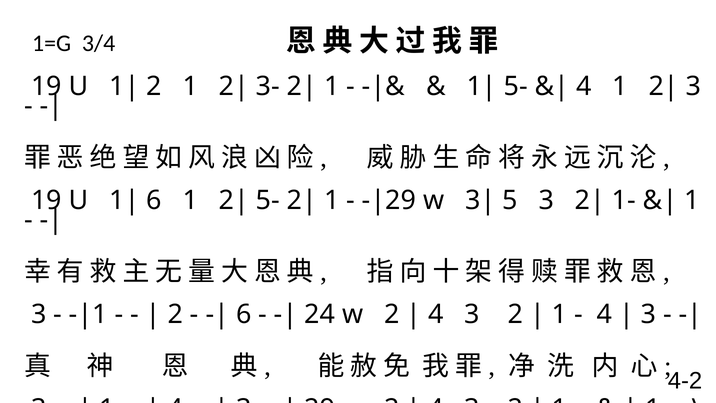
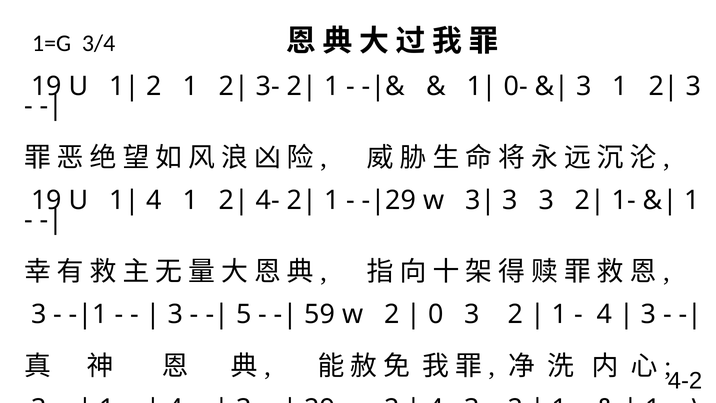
5-: 5- -> 0- (516, 86)
4: 4 -> 3 (584, 86)
6: 6 -> 4 (154, 200)
5-: 5- -> 4- (268, 200)
5: 5 -> 3 (510, 200)
2: 2 -> 3 (175, 314)
6: 6 -> 5 (244, 314)
24: 24 -> 59 (320, 314)
4: 4 -> 0 (436, 314)
